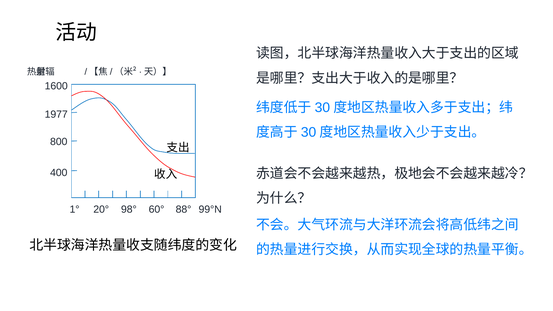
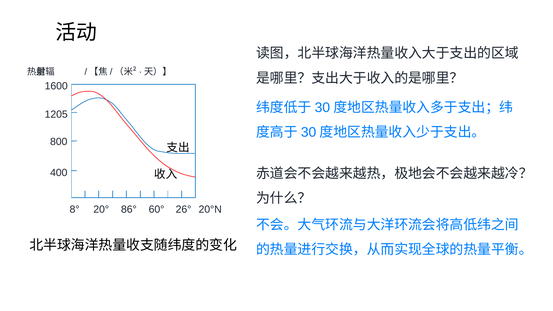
1977: 1977 -> 1205 (56, 114)
1°: 1° -> 8° (75, 210)
98°: 98° -> 86° (129, 210)
88°: 88° -> 26° (183, 210)
99°N: 99°N -> 20°N (210, 210)
